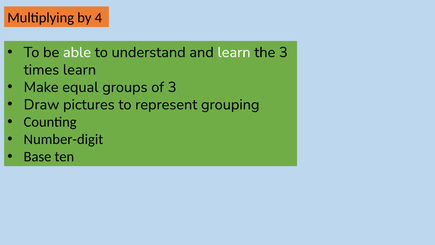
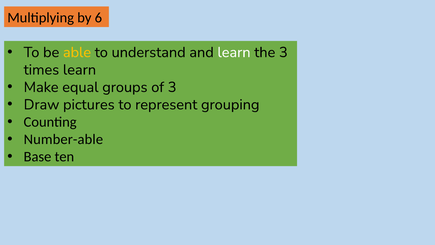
4: 4 -> 6 (98, 18)
able colour: white -> yellow (77, 52)
Number-digit: Number-digit -> Number-able (63, 139)
